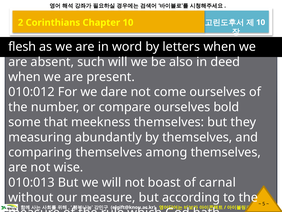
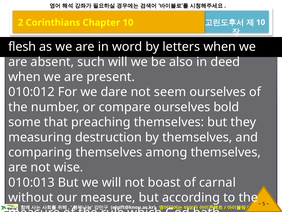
come: come -> seem (170, 92)
meekness: meekness -> preaching (101, 122)
abundantly: abundantly -> destruction (108, 137)
